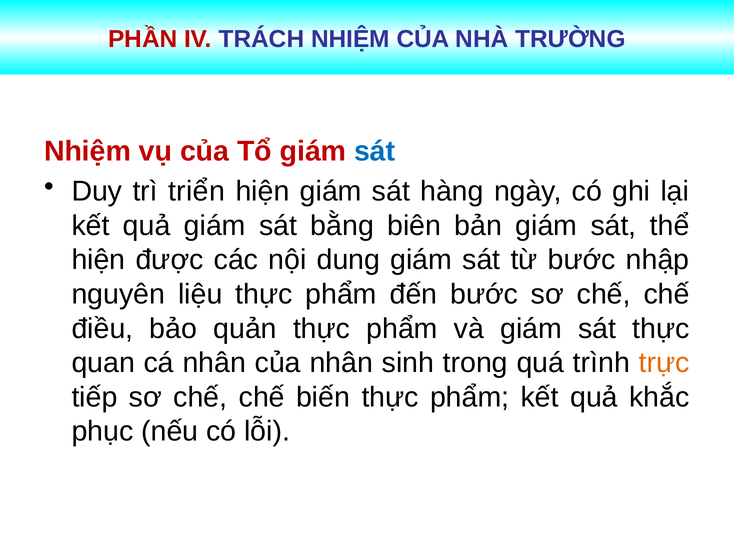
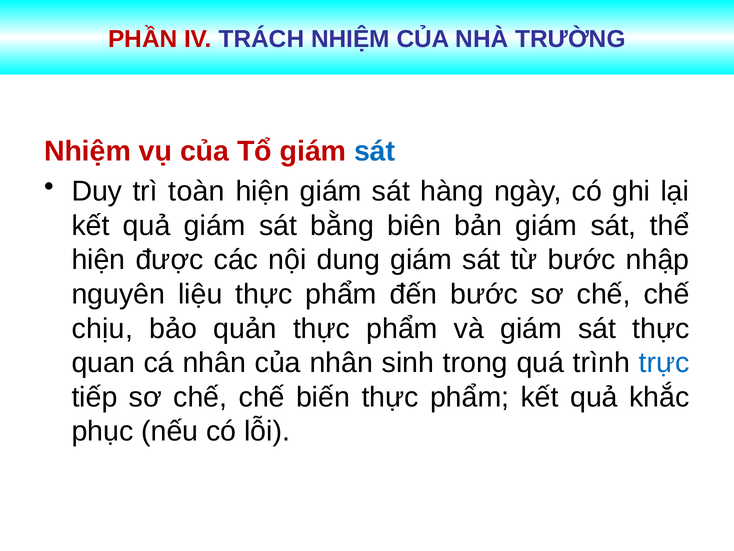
triển: triển -> toàn (197, 191)
điều: điều -> chịu (102, 328)
trực colour: orange -> blue (664, 363)
